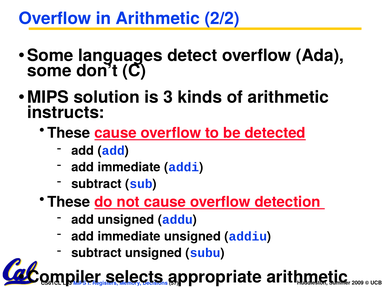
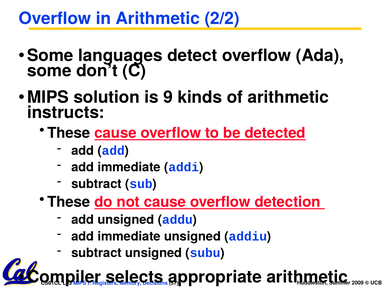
3: 3 -> 9 (168, 97)
